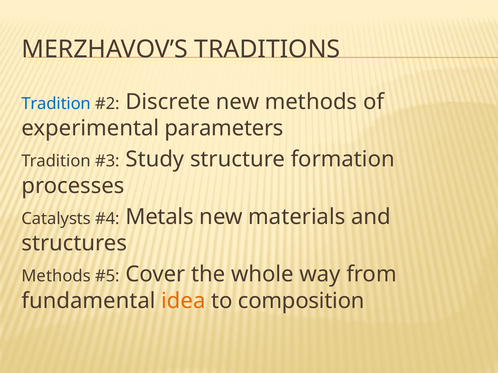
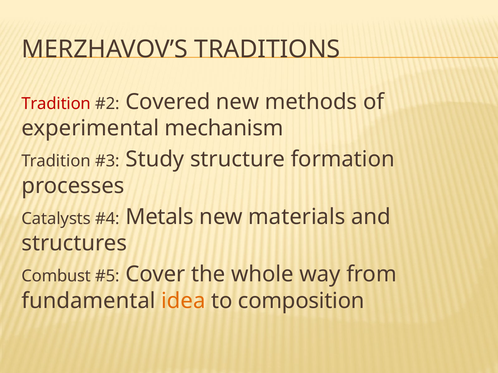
Tradition colour: blue -> red (56, 104)
Discrete: Discrete -> Covered (168, 102)
parameters: parameters -> mechanism (224, 128)
Methods: Methods -> Combust (56, 276)
